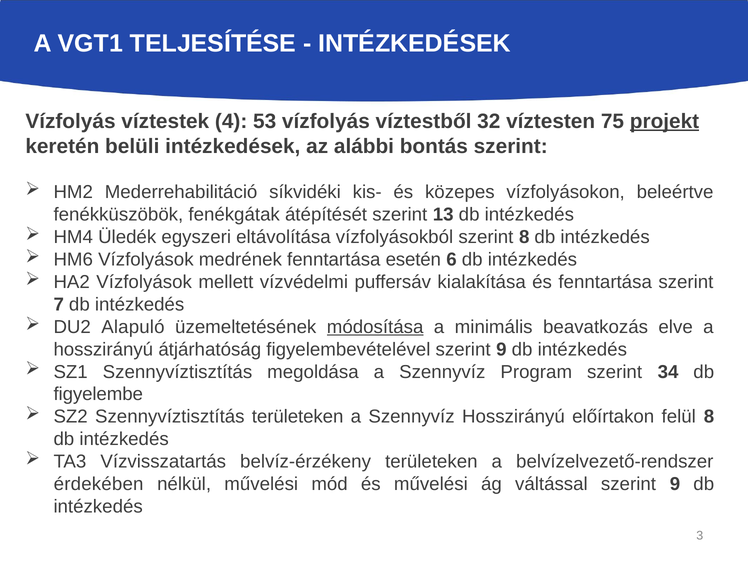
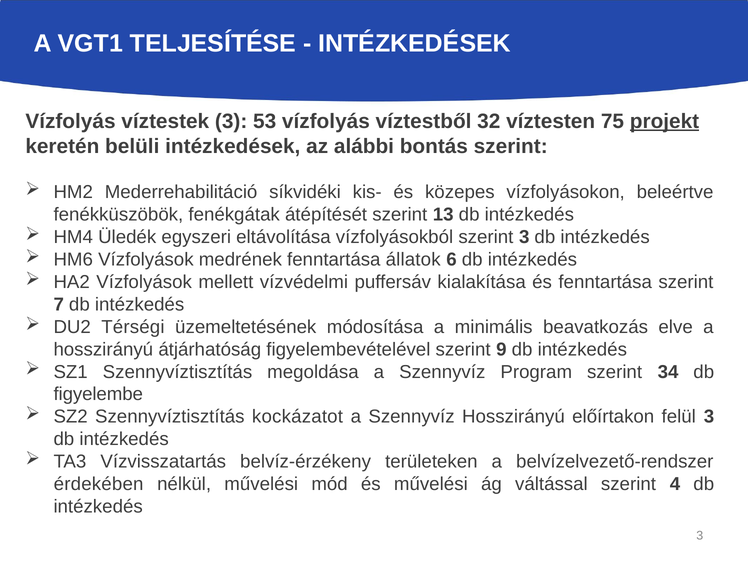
víztestek 4: 4 -> 3 (231, 121)
szerint 8: 8 -> 3 (524, 237)
esetén: esetén -> állatok (413, 260)
Alapuló: Alapuló -> Térségi (133, 327)
módosítása underline: present -> none (375, 327)
Szennyvíztisztítás területeken: területeken -> kockázatot (297, 417)
felül 8: 8 -> 3 (709, 417)
váltással szerint 9: 9 -> 4 (675, 484)
